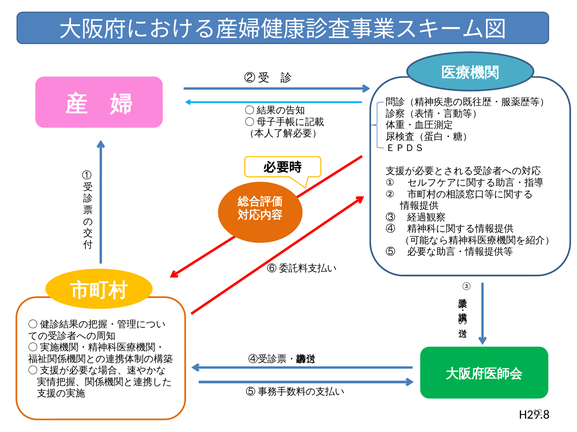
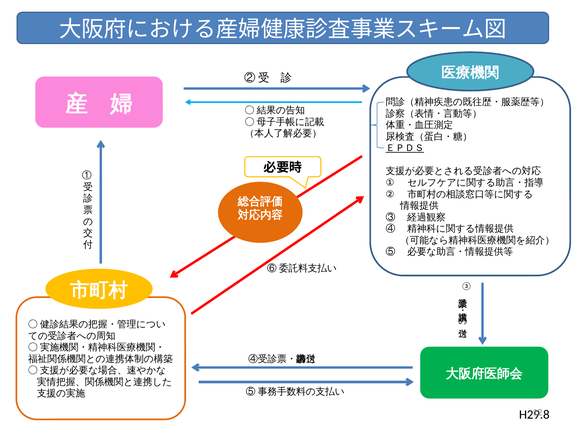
ＥＰＤＳ underline: none -> present (405, 148)
